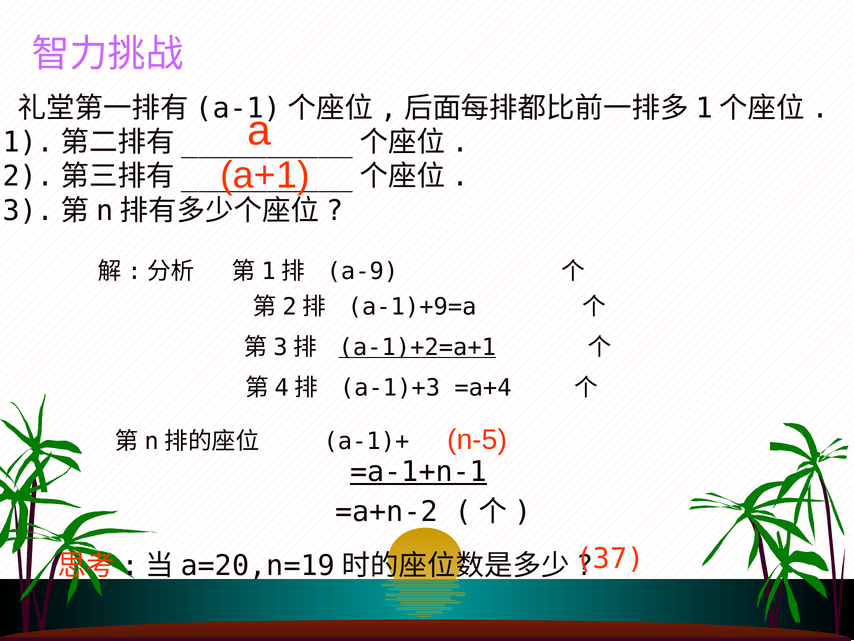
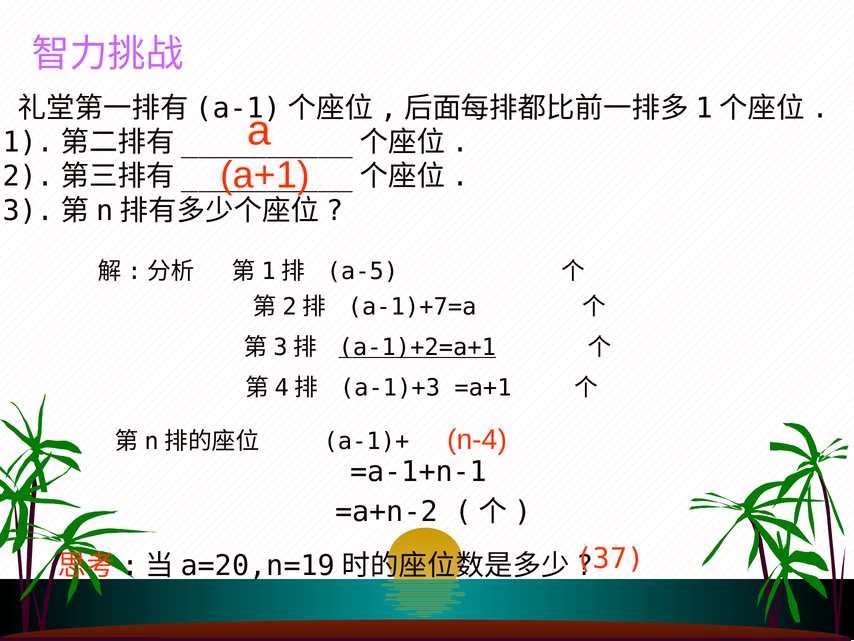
a-9: a-9 -> a-5 (362, 271)
a-1)+9=a: a-1)+9=a -> a-1)+7=a (412, 307)
=a+4: =a+4 -> =a+1 (483, 387)
n-5: n-5 -> n-4 (477, 439)
=a-1+n-1 underline: present -> none (419, 471)
